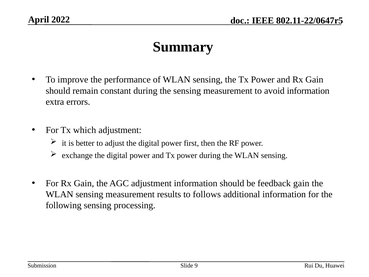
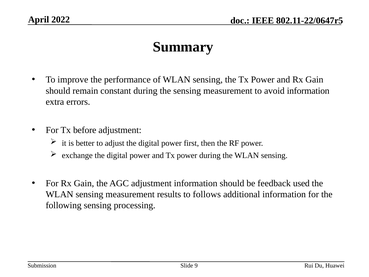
which: which -> before (85, 130)
feedback gain: gain -> used (301, 183)
